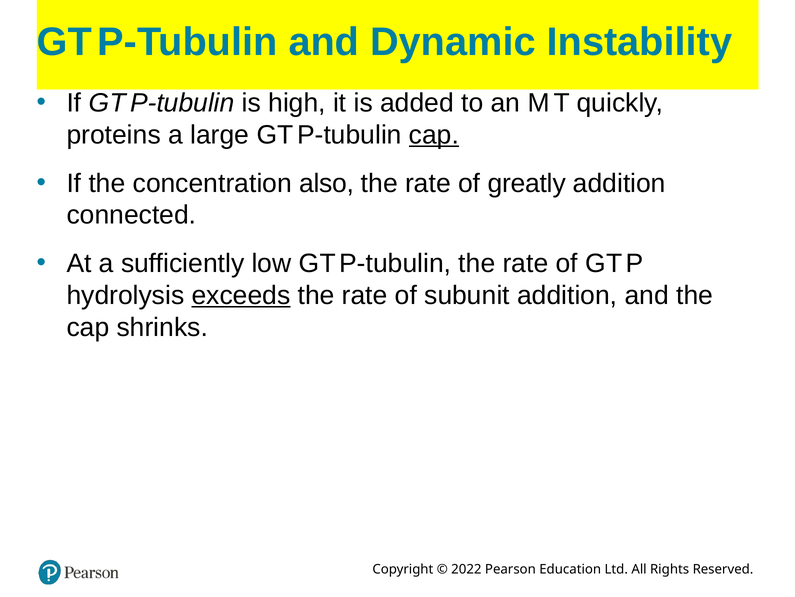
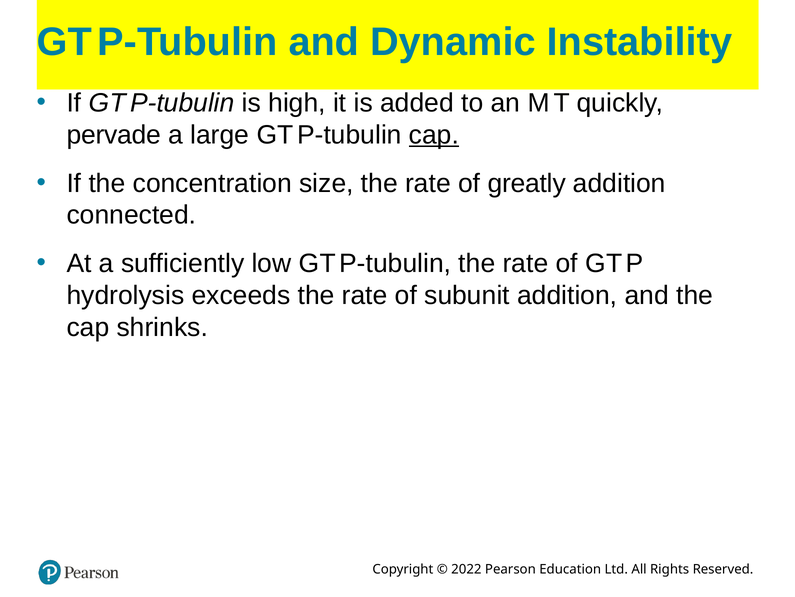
proteins: proteins -> pervade (114, 135)
also: also -> size (326, 183)
exceeds underline: present -> none (241, 295)
